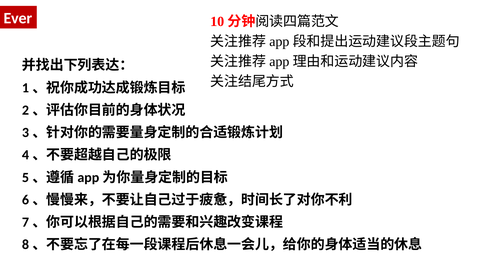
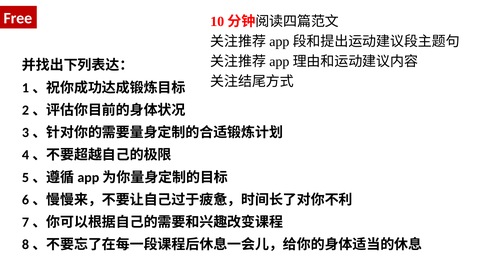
Ever: Ever -> Free (18, 18)
